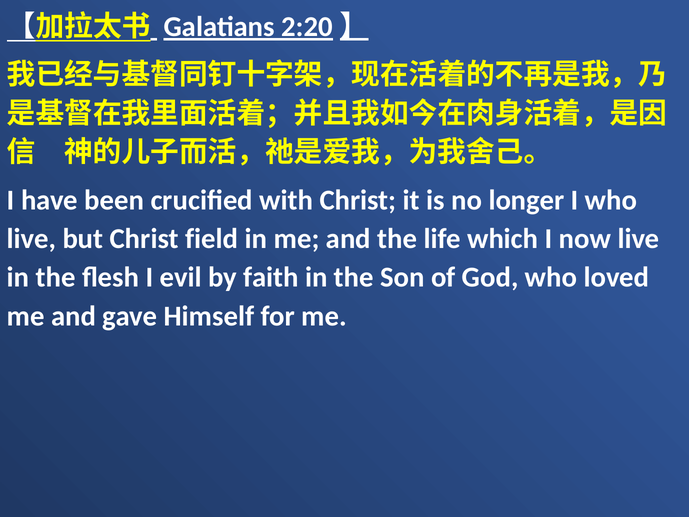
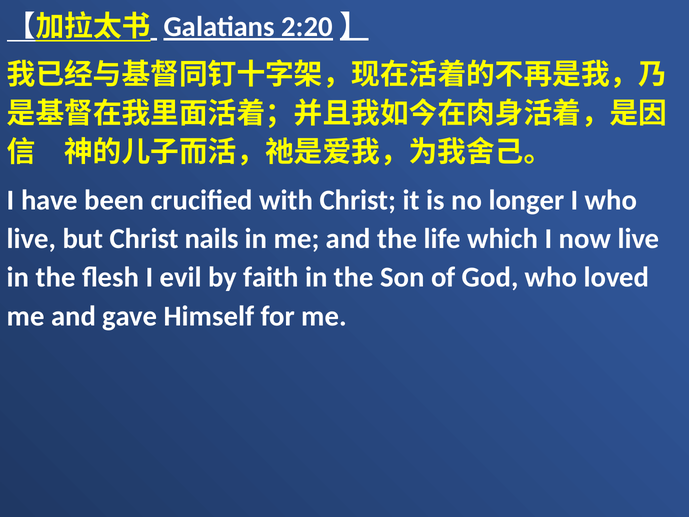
field: field -> nails (212, 239)
